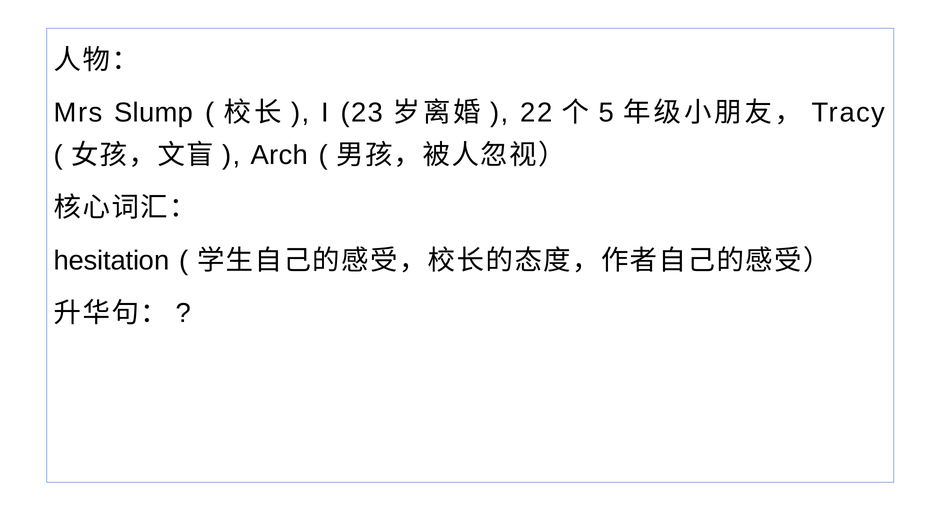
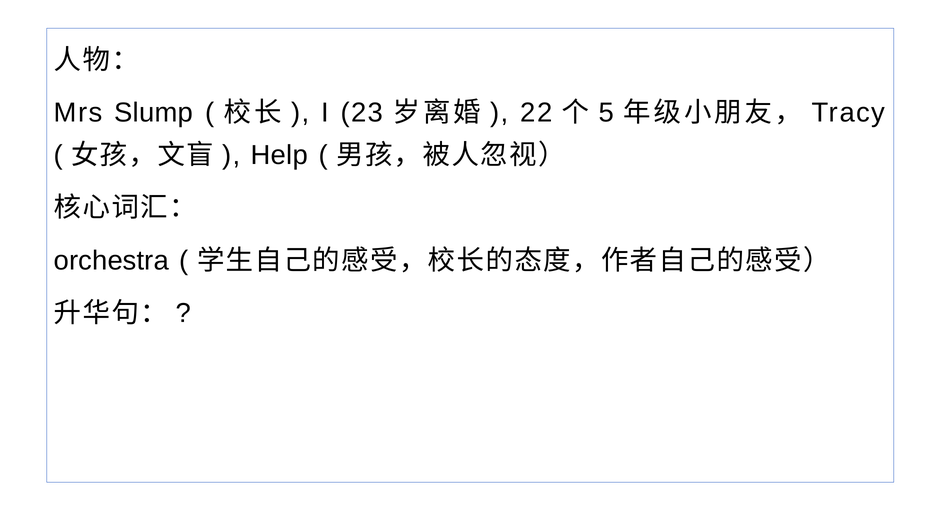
Arch: Arch -> Help (279, 155)
hesitation: hesitation -> orchestra (111, 261)
